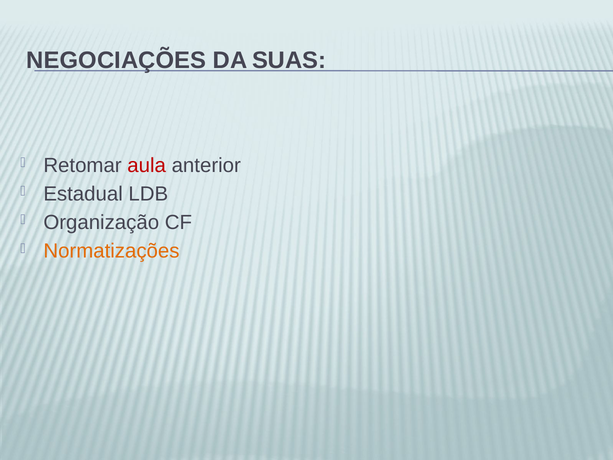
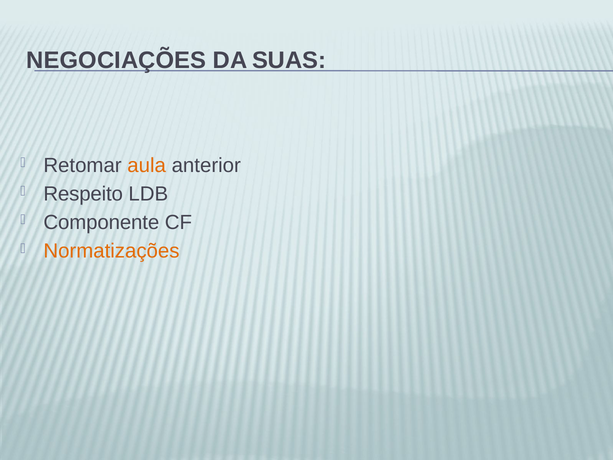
aula colour: red -> orange (147, 165)
Estadual: Estadual -> Respeito (83, 194)
Organização: Organização -> Componente (101, 222)
